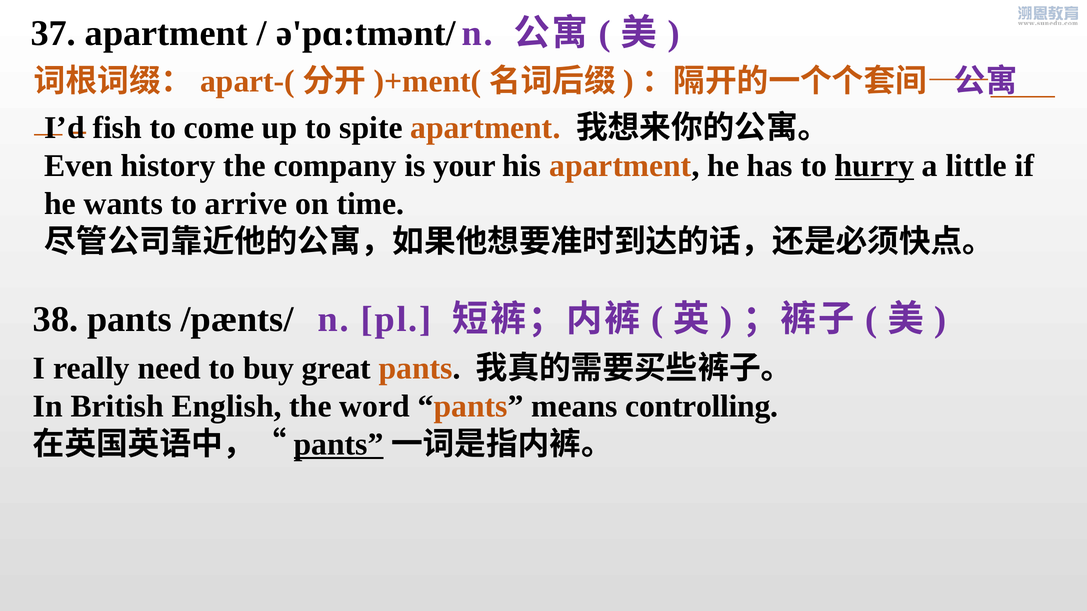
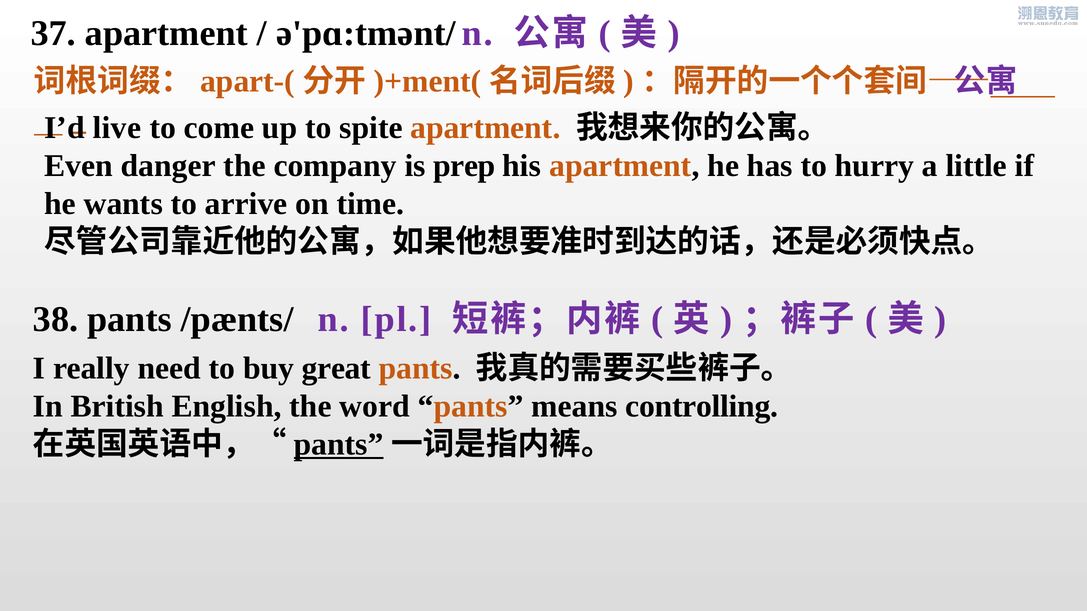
fish: fish -> live (117, 128)
history: history -> danger (168, 166)
your: your -> prep (464, 166)
hurry underline: present -> none (874, 166)
